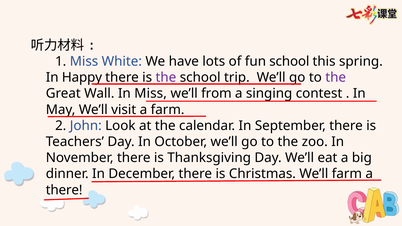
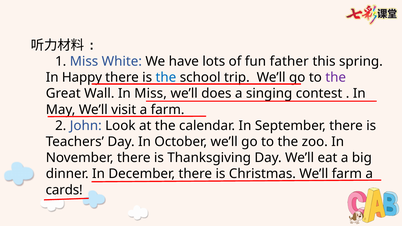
fun school: school -> father (289, 61)
the colour: purple -> blue (166, 77)
from: from -> does (216, 94)
there: there -> cards (64, 190)
